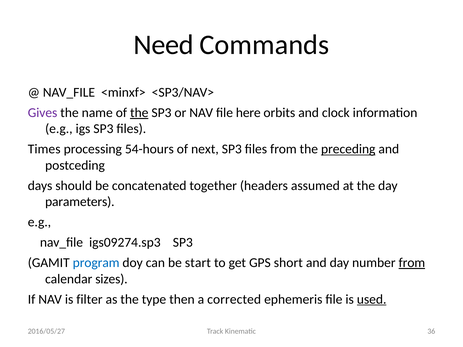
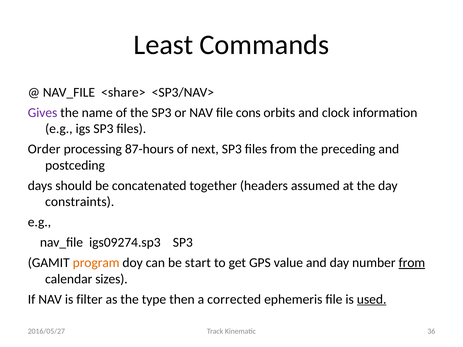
Need: Need -> Least (163, 45)
<minxf>: <minxf> -> <share> (123, 92)
the underline: present -> none (139, 113)
here: here -> cons (248, 113)
Times: Times -> Order (44, 149)
54-hours: 54-hours -> 87-hours (149, 149)
preceding underline: present -> none (348, 149)
parameters: parameters -> constraints (80, 202)
program colour: blue -> orange (96, 263)
short: short -> value (288, 263)
